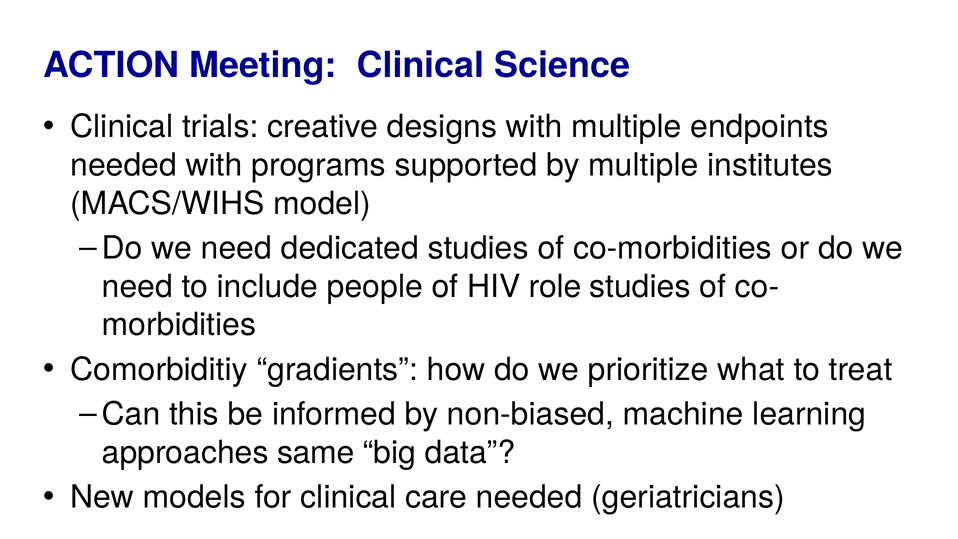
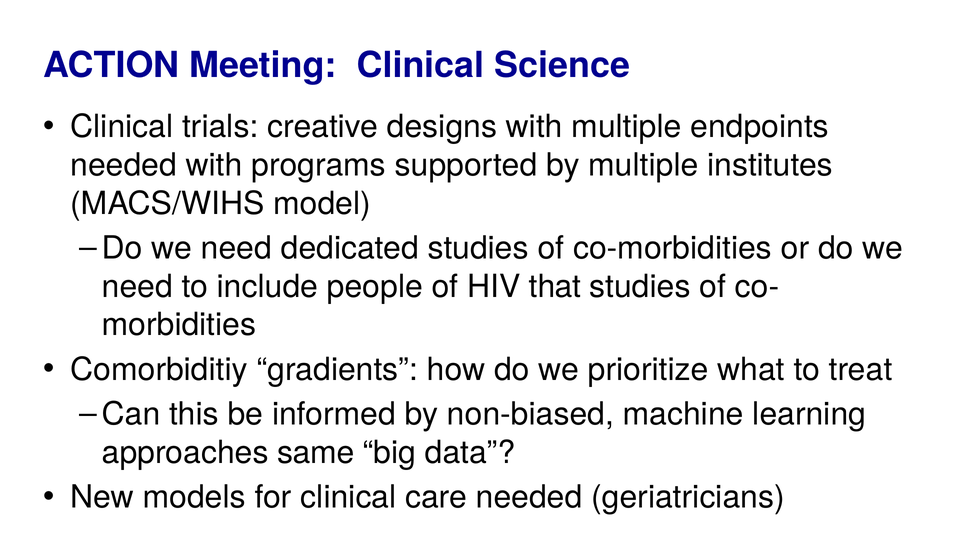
role: role -> that (555, 286)
